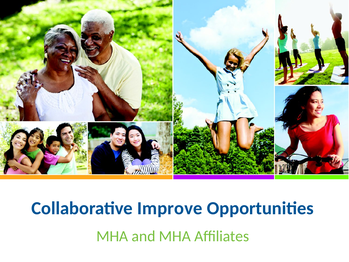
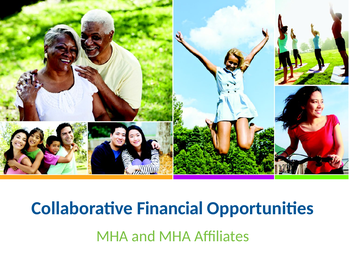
Improve: Improve -> Financial (170, 208)
